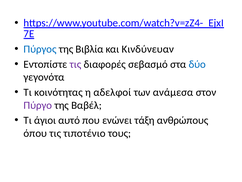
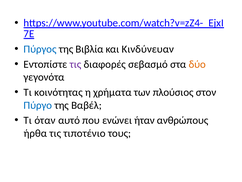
δύο colour: blue -> orange (197, 64)
αδελφοί: αδελφοί -> χρήματα (112, 92)
ανάμεσα: ανάμεσα -> πλούσιος (173, 92)
Πύργο colour: purple -> blue (38, 105)
άγιοι: άγιοι -> όταν (45, 120)
τάξη: τάξη -> ήταν (145, 120)
όπου: όπου -> ήρθα (35, 133)
